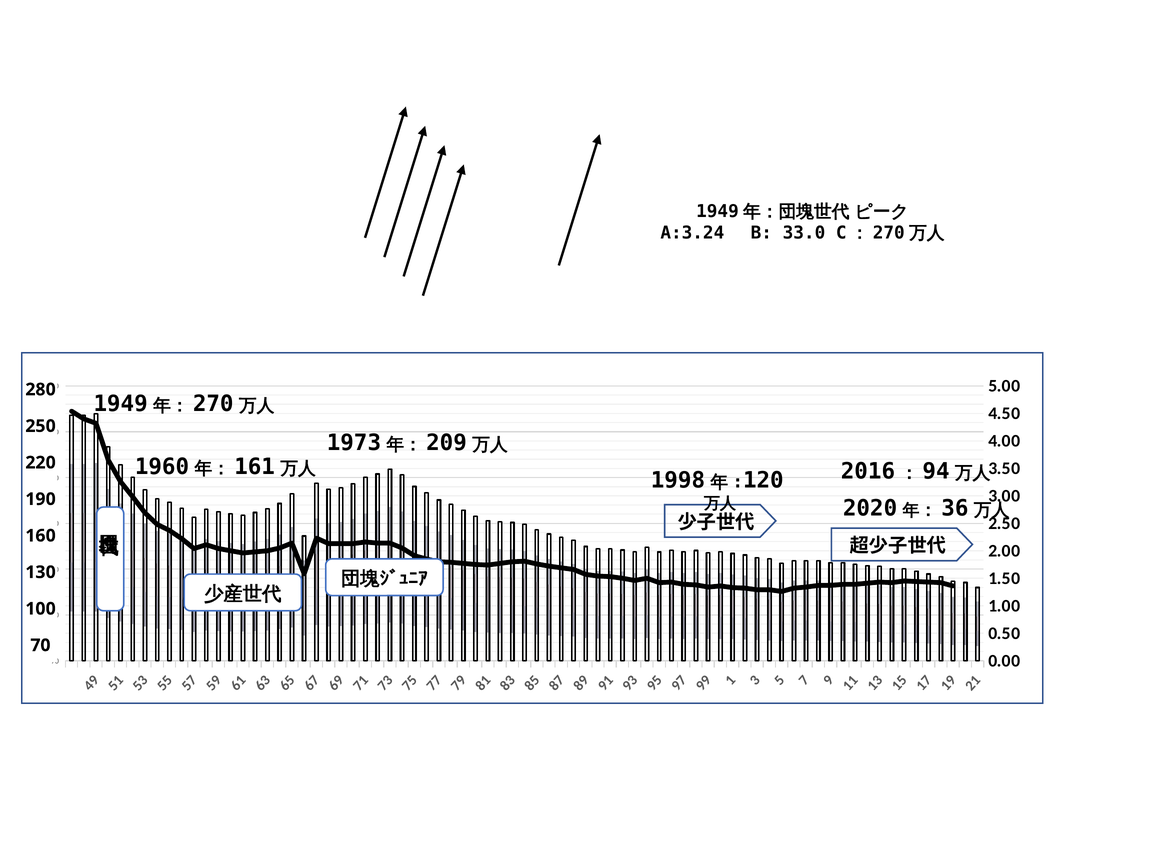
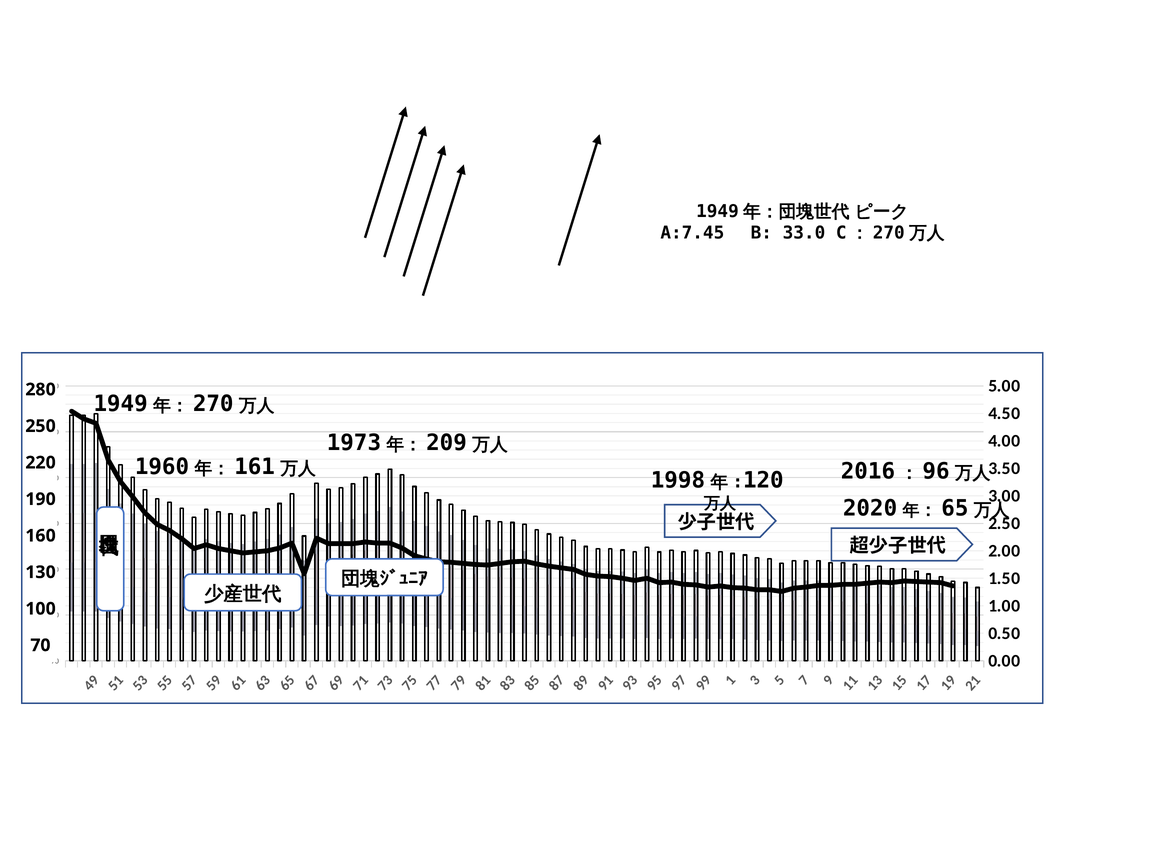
A:3.24: A:3.24 -> A:7.45 (692, 233)
94: 94 -> 96 (936, 471)
36: 36 -> 65 (955, 509)
